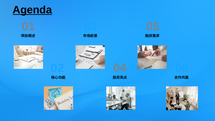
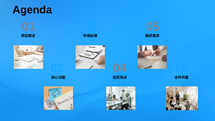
Agenda underline: present -> none (32, 10)
